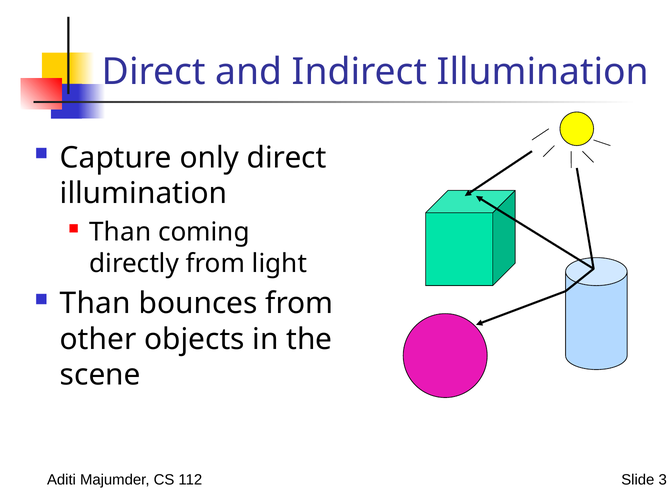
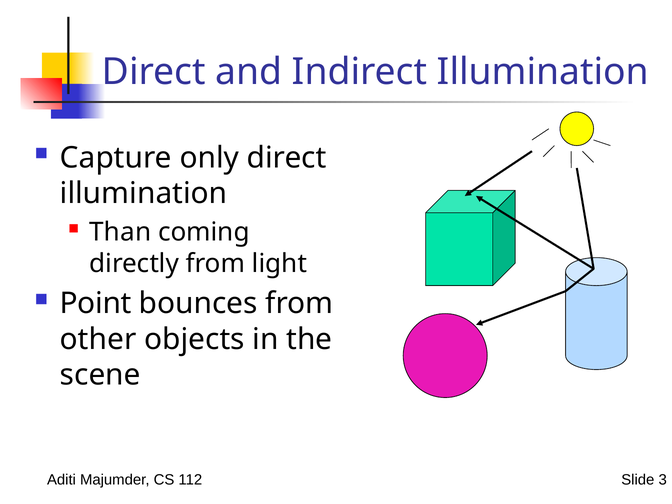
Than: Than -> Point (96, 303)
